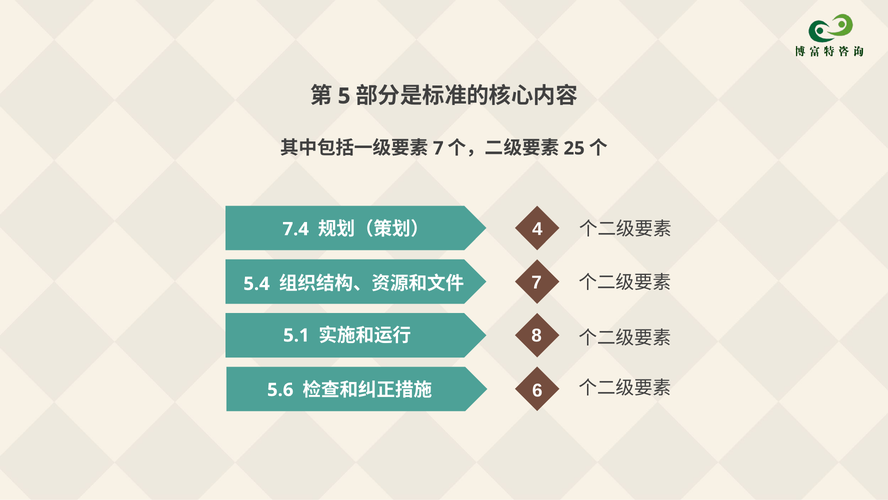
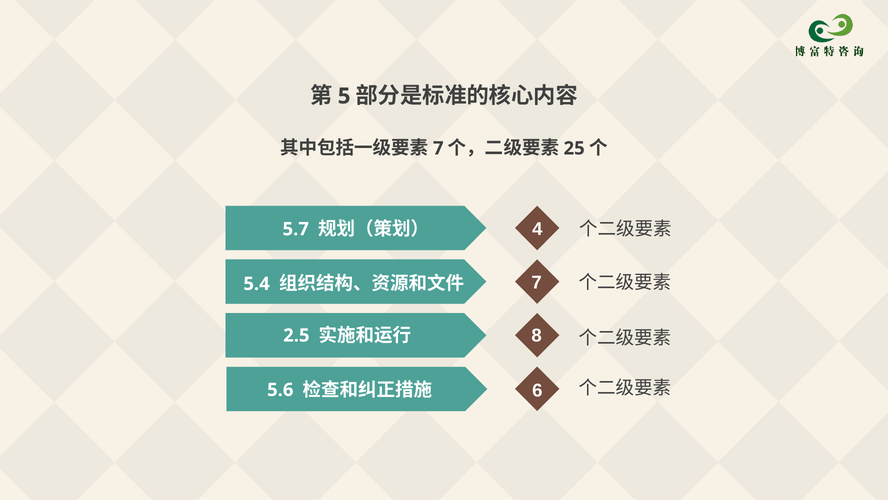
7.4: 7.4 -> 5.7 (296, 229)
5.1: 5.1 -> 2.5 (296, 335)
